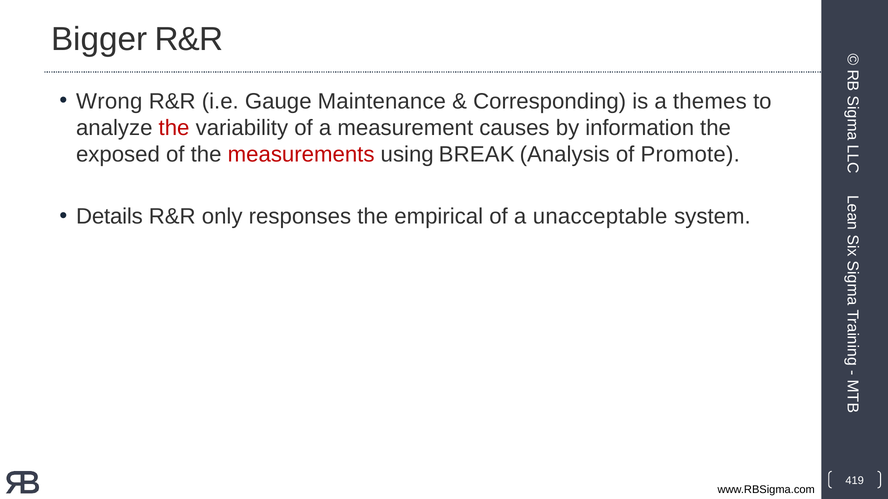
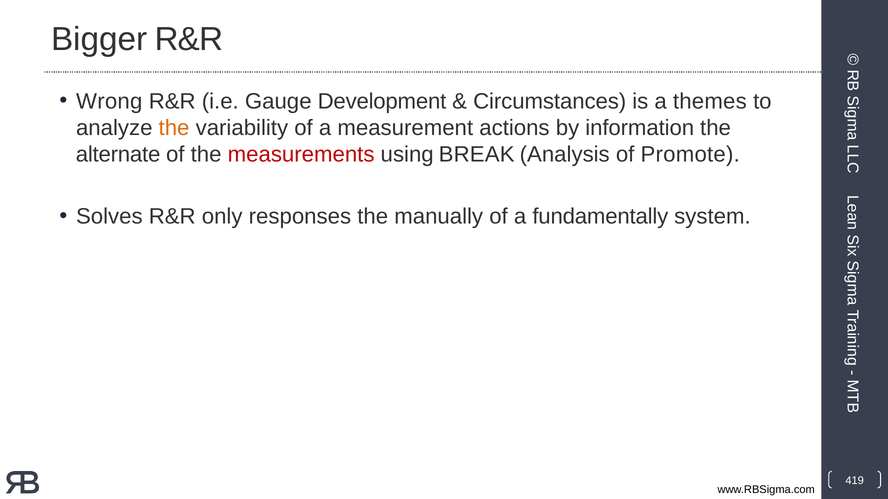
Maintenance: Maintenance -> Development (382, 101)
Corresponding: Corresponding -> Circumstances (550, 101)
the colour: red -> orange (174, 128)
causes: causes -> actions (514, 128)
exposed: exposed -> alternate (118, 155)
Details: Details -> Solves (109, 217)
empirical: empirical -> manually (439, 217)
unacceptable: unacceptable -> fundamentally (600, 217)
